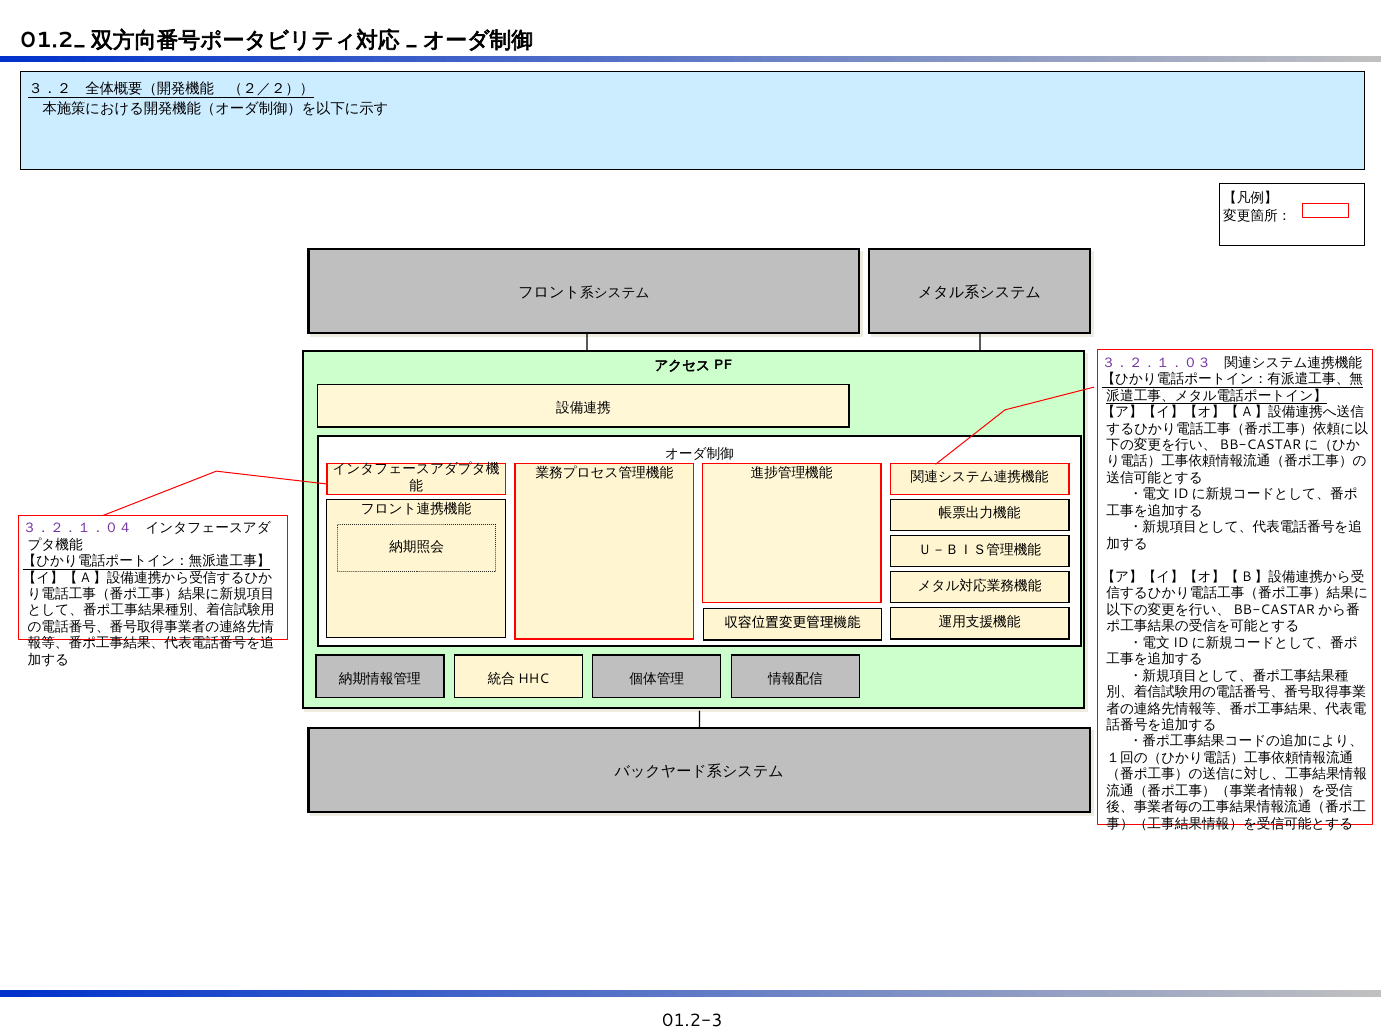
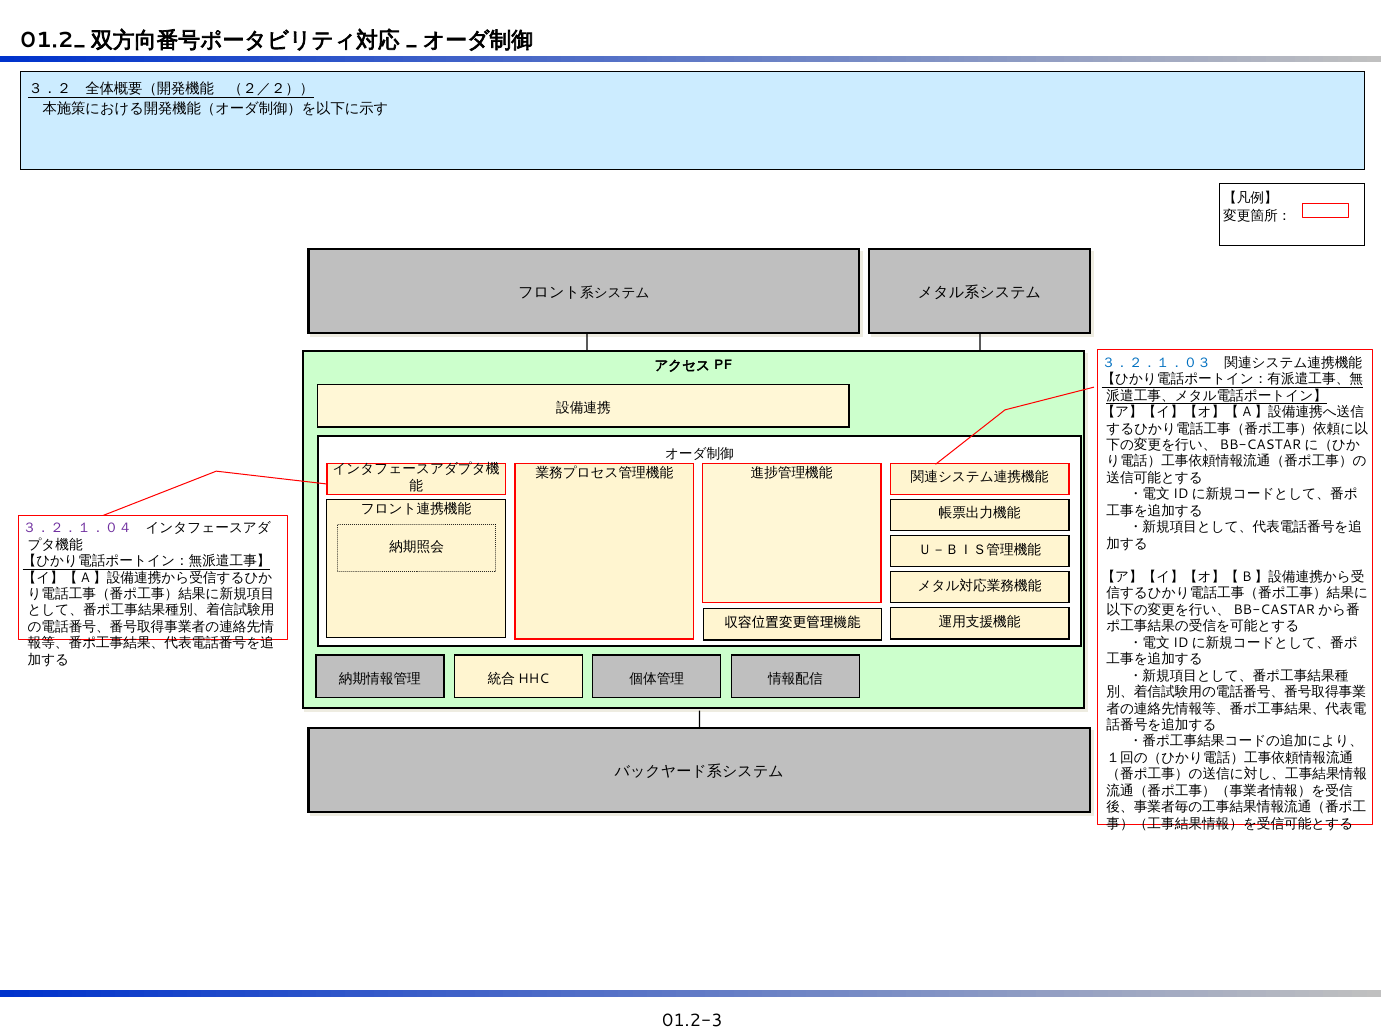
３．２．１．０３ colour: purple -> blue (1156, 363)
